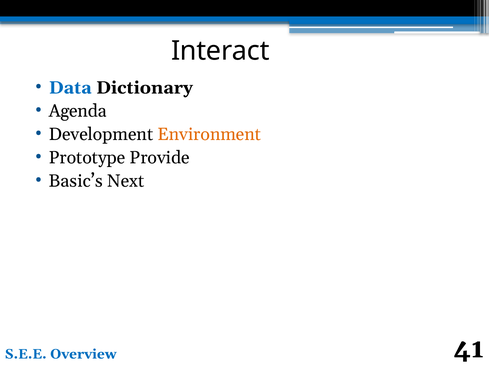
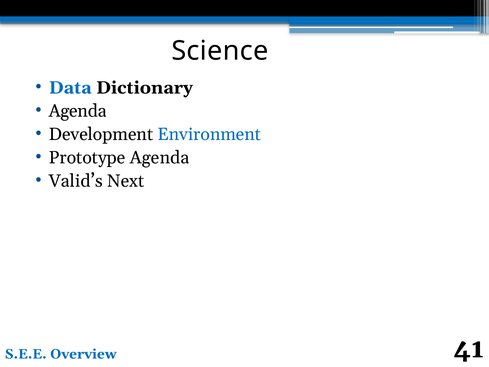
Interact: Interact -> Science (220, 51)
Environment colour: orange -> blue (209, 134)
Prototype Provide: Provide -> Agenda (160, 157)
Basic’s: Basic’s -> Valid’s (76, 181)
